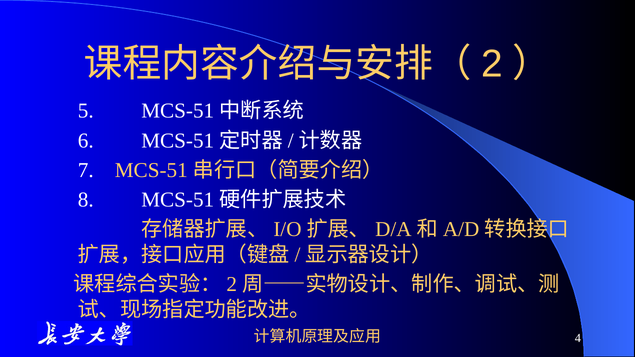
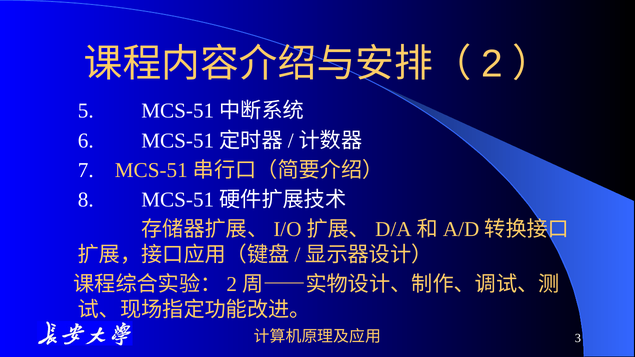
4: 4 -> 3 (578, 338)
